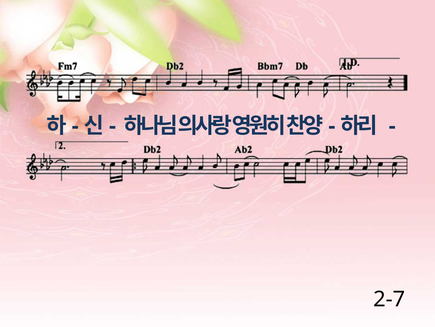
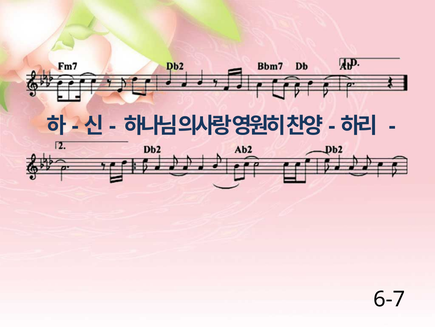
2-7: 2-7 -> 6-7 (389, 299)
